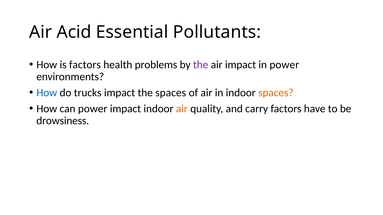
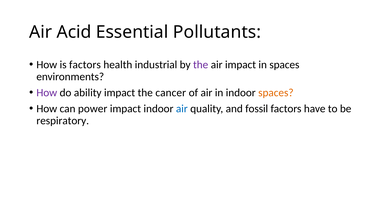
problems: problems -> industrial (156, 65)
in power: power -> spaces (284, 65)
How colour: blue -> purple (47, 93)
trucks: trucks -> ability (88, 93)
the spaces: spaces -> cancer (171, 93)
air colour: orange -> blue (182, 109)
carry: carry -> fossil (257, 109)
drowsiness: drowsiness -> respiratory (63, 121)
